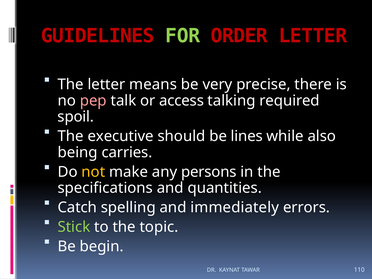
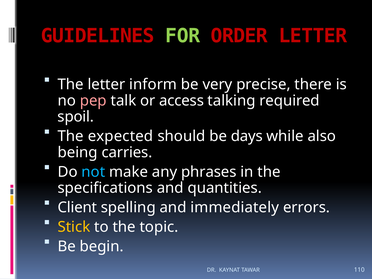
means: means -> inform (153, 84)
executive: executive -> expected (120, 136)
lines: lines -> days (247, 136)
not colour: yellow -> light blue (93, 172)
persons: persons -> phrases (209, 172)
Catch: Catch -> Client (77, 207)
Stick colour: light green -> yellow (74, 227)
